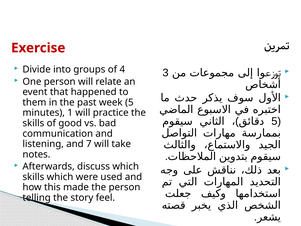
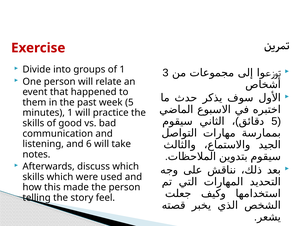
of 4: 4 -> 1 (122, 69)
7: 7 -> 6 (89, 144)
